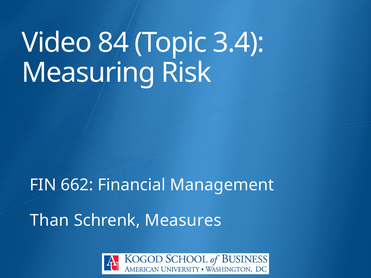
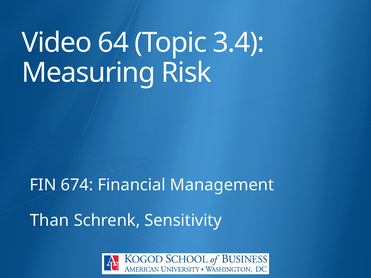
84: 84 -> 64 (113, 43)
662: 662 -> 674 (77, 185)
Measures: Measures -> Sensitivity (183, 221)
